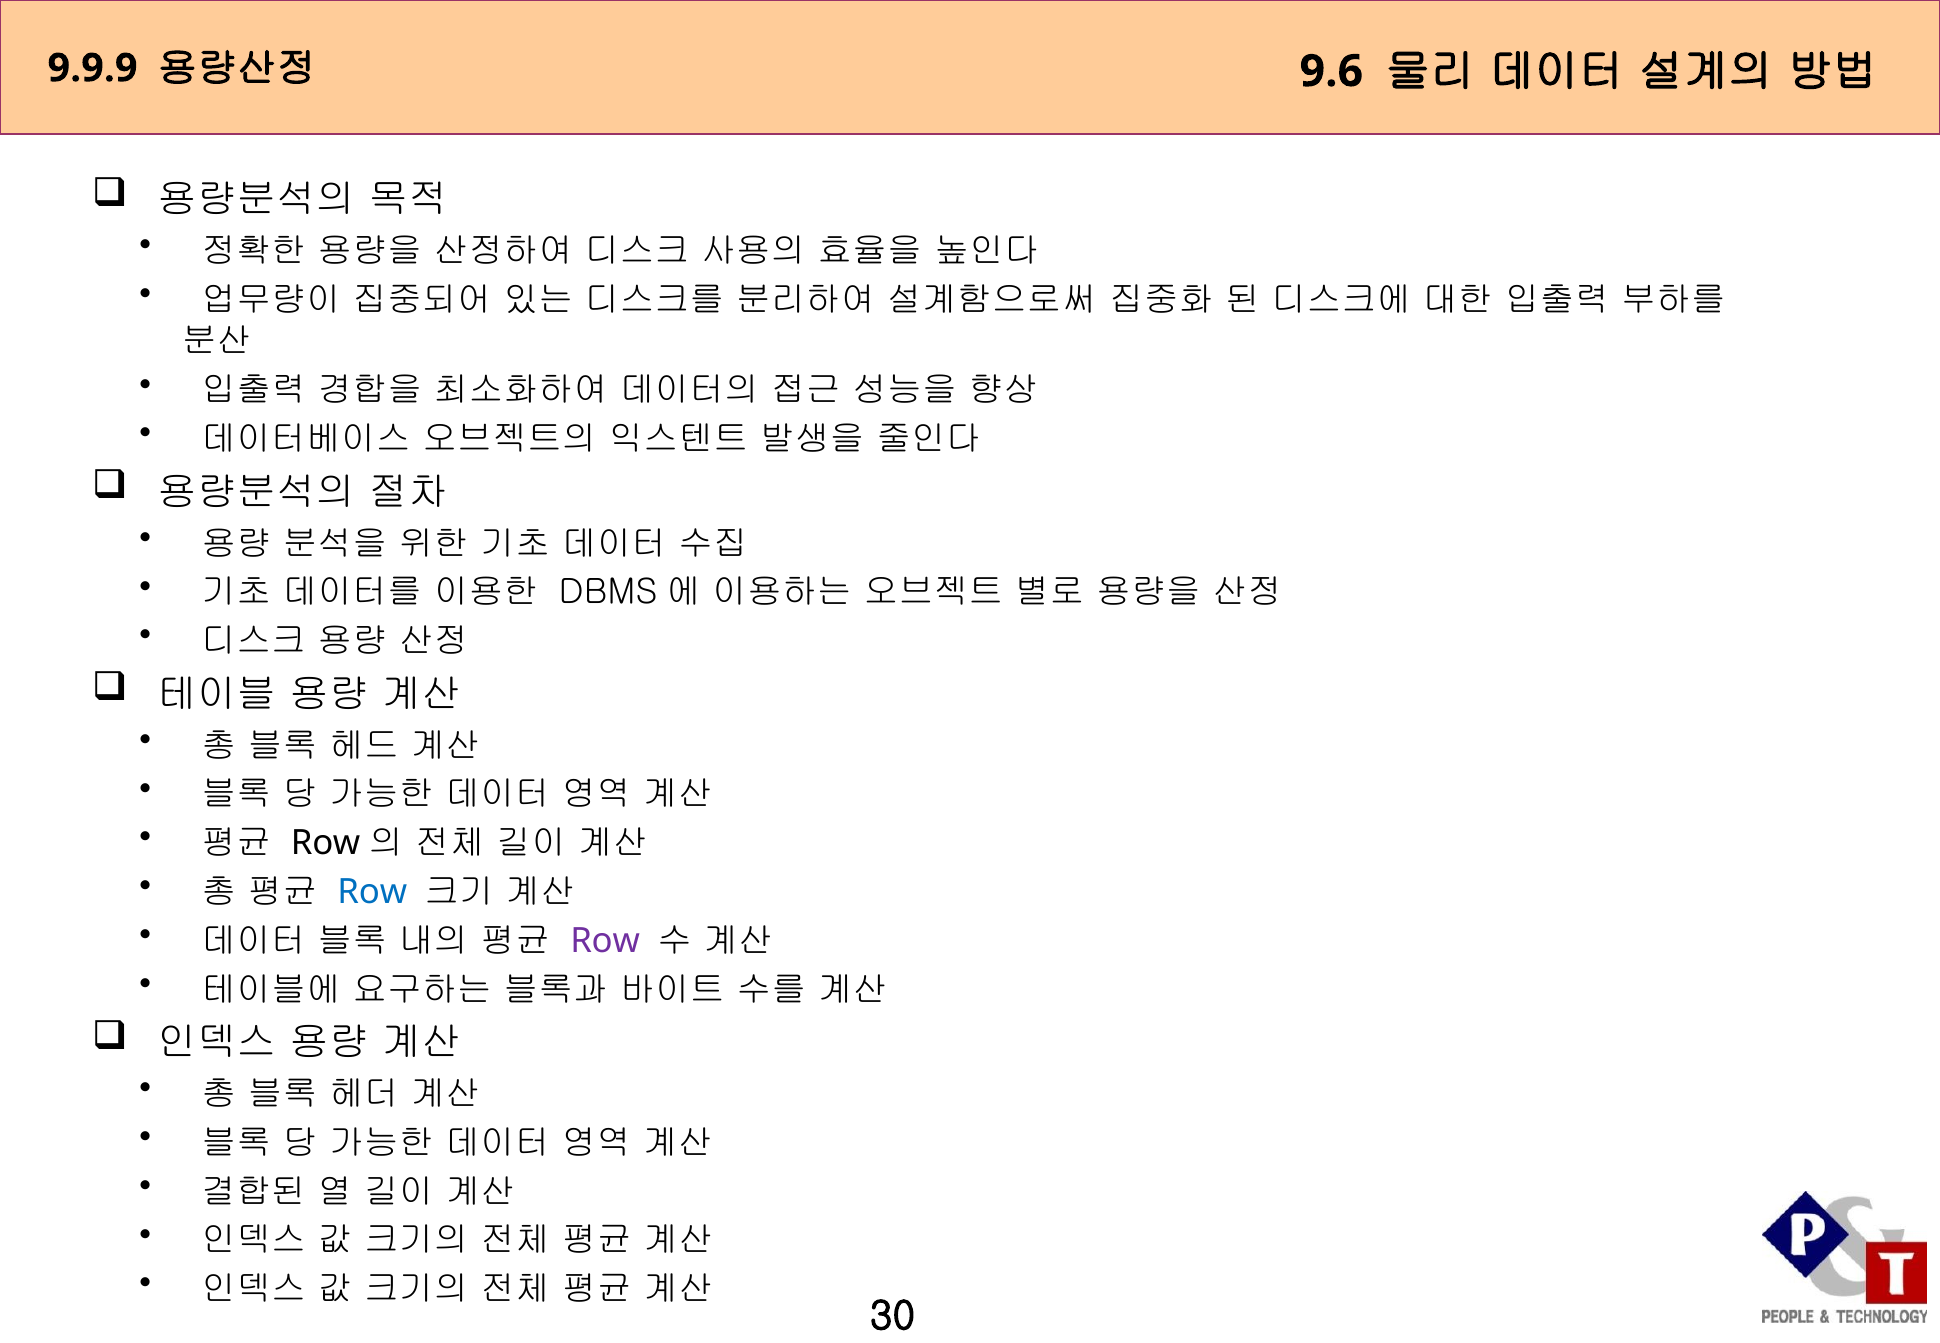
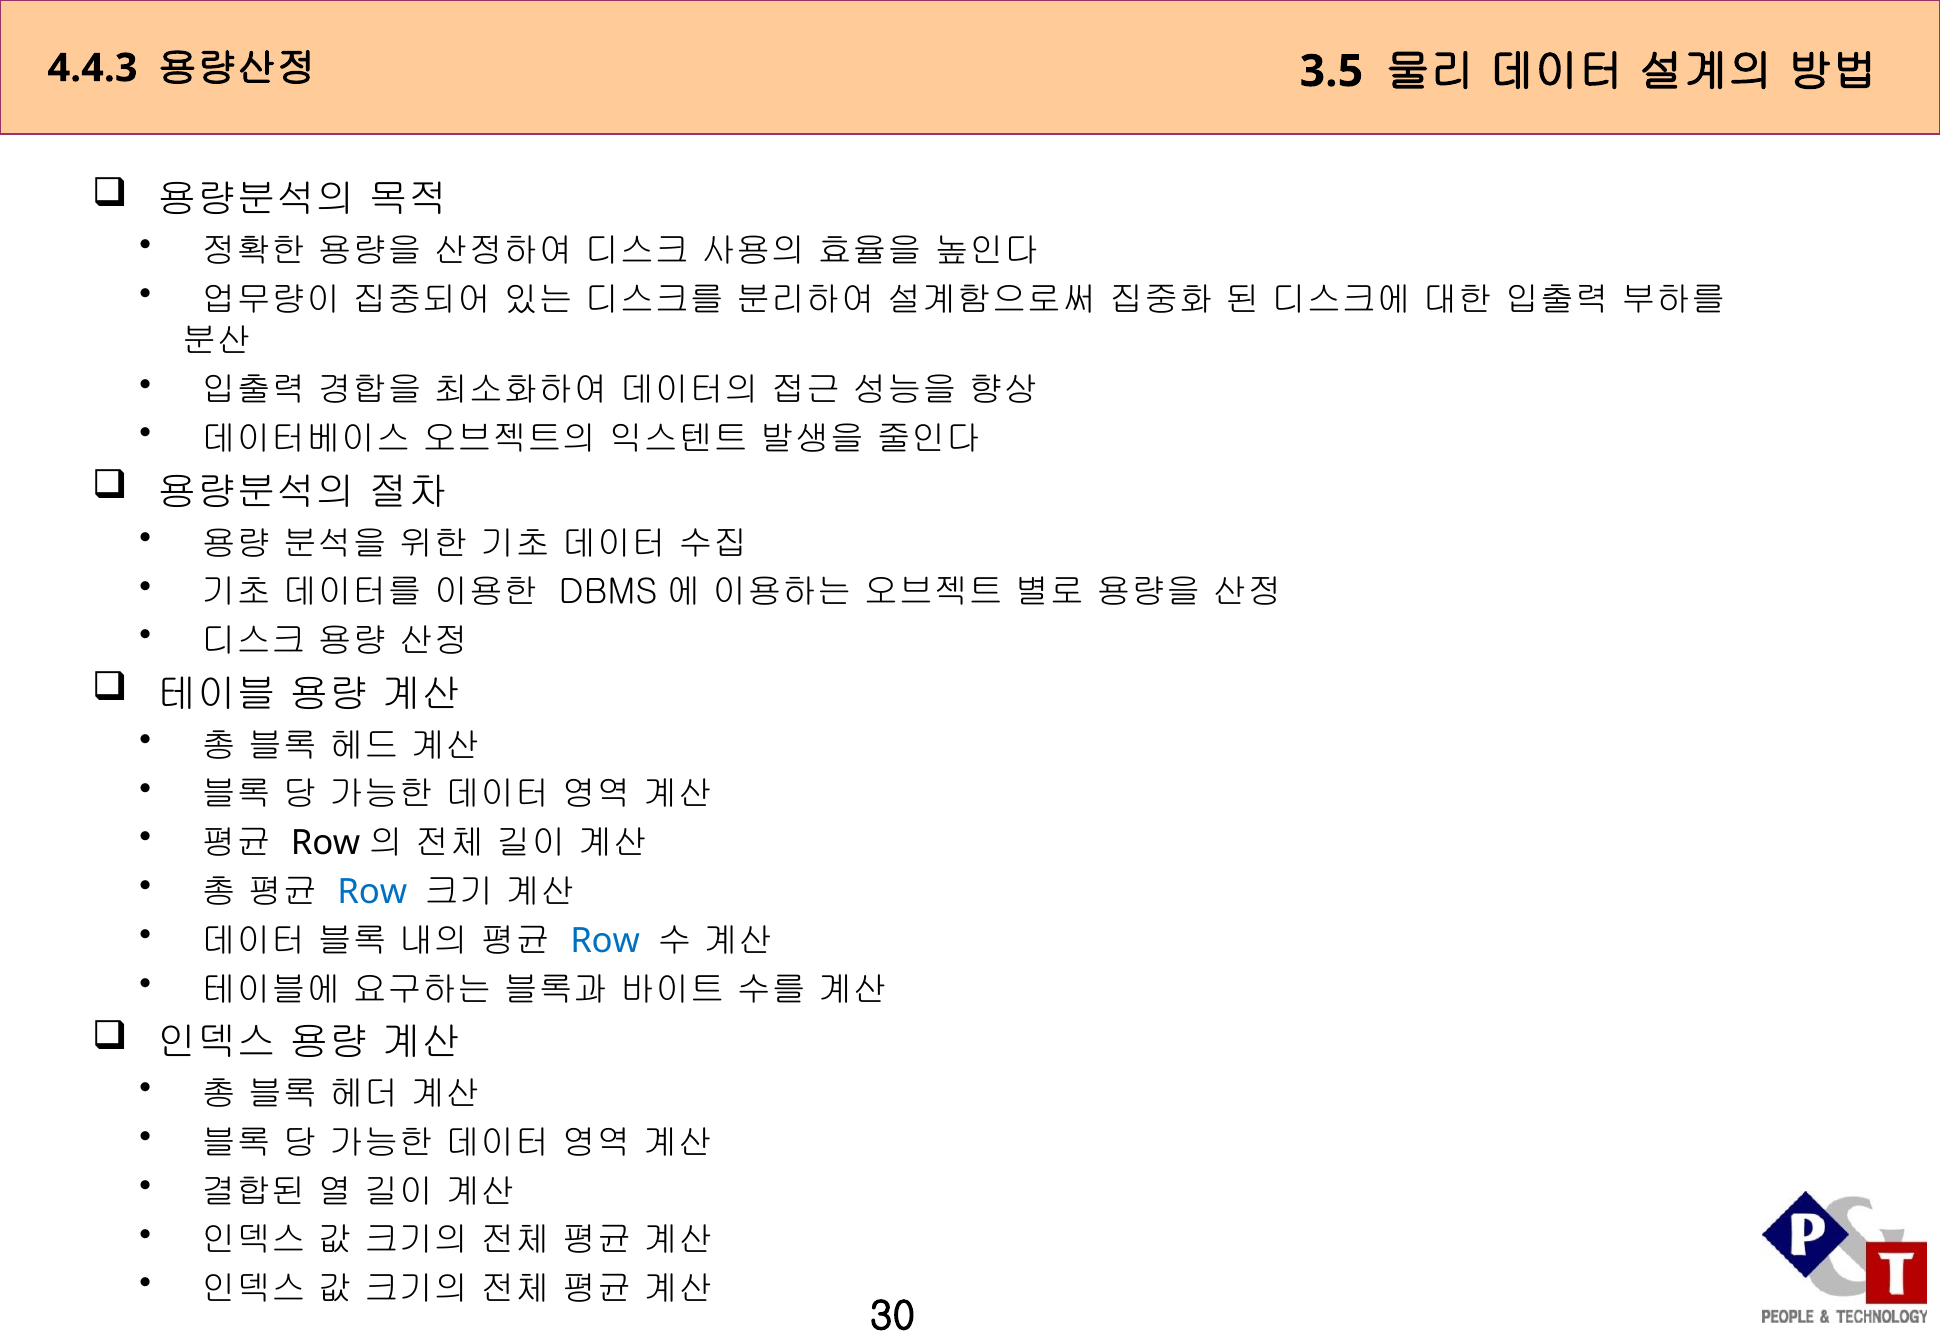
9.9.9: 9.9.9 -> 4.4.3 (93, 68)
9.6: 9.6 -> 3.5 (1331, 71)
Row colour: purple -> blue (605, 941)
